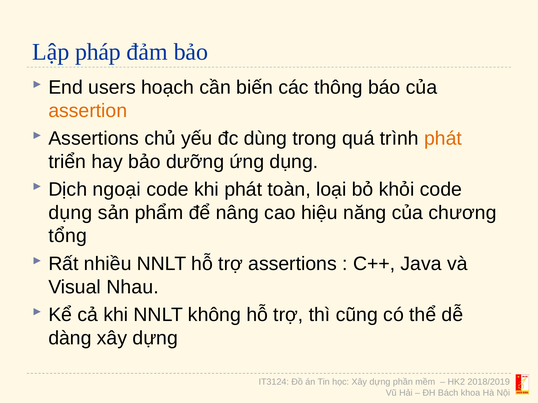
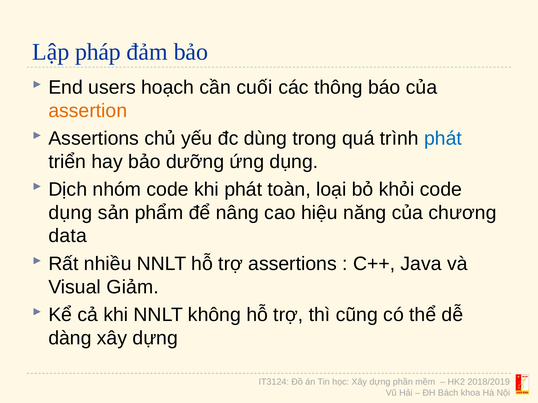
biến: biến -> cuối (255, 87)
phát colour: orange -> blue (443, 139)
ngoại: ngoại -> nhóm (117, 190)
tổng: tổng -> data (68, 236)
Nhau: Nhau -> Giảm (133, 287)
